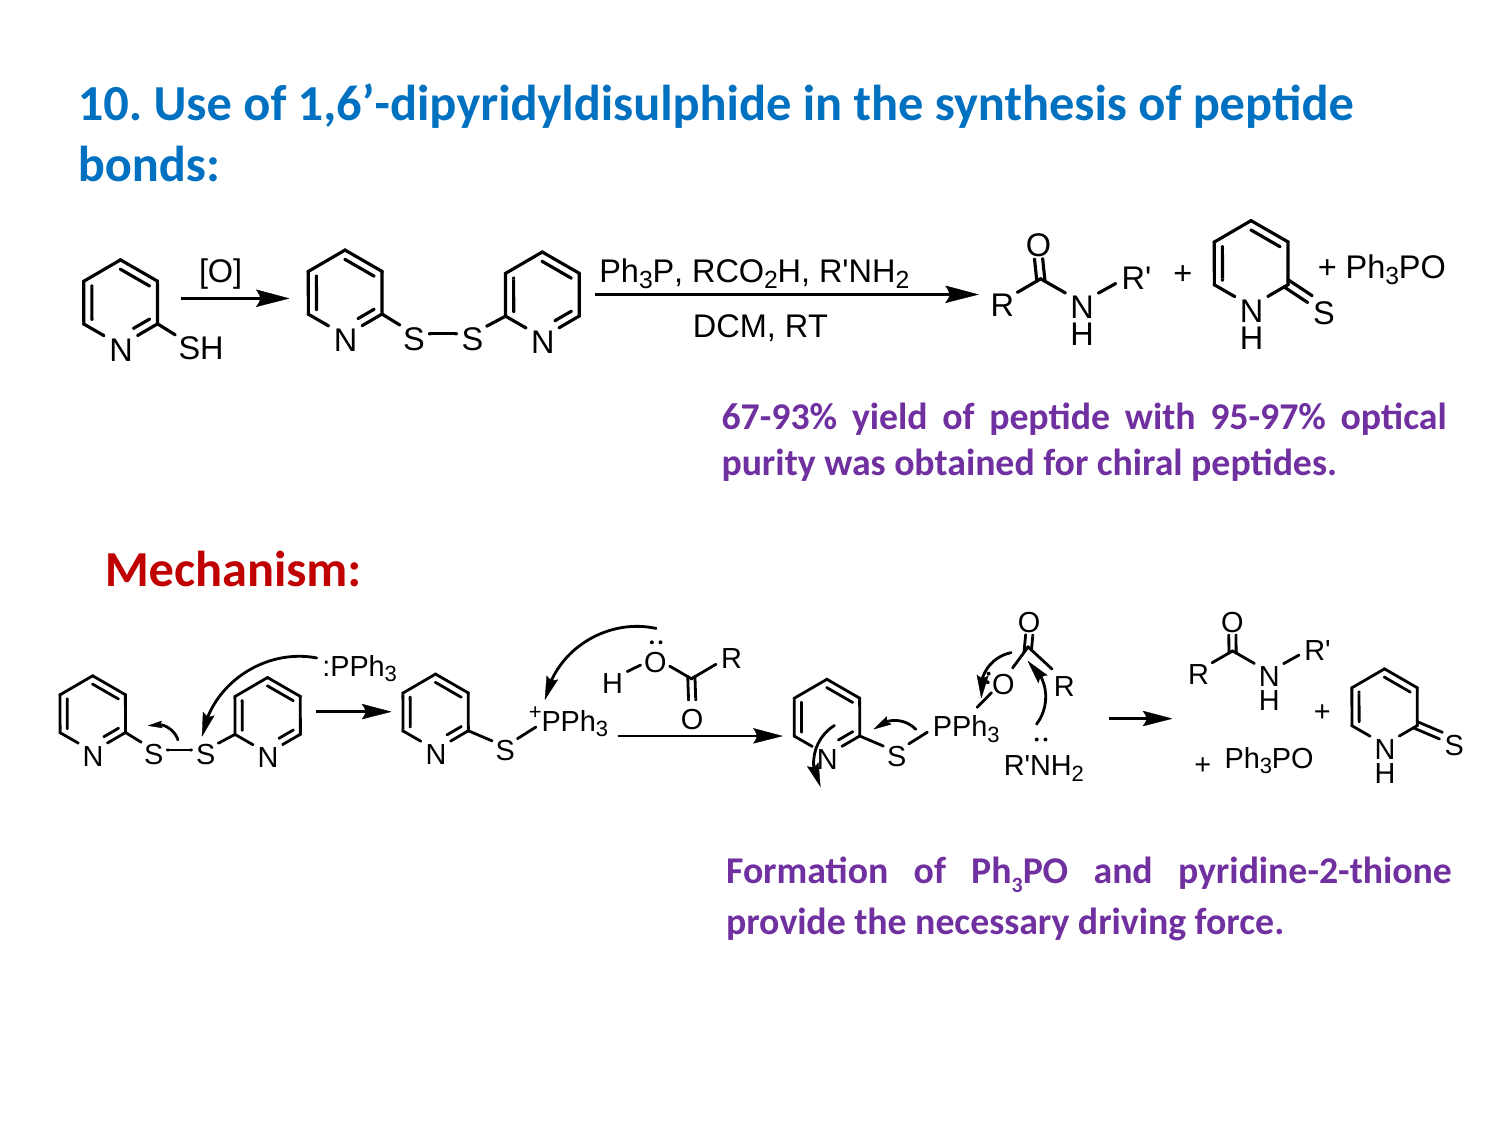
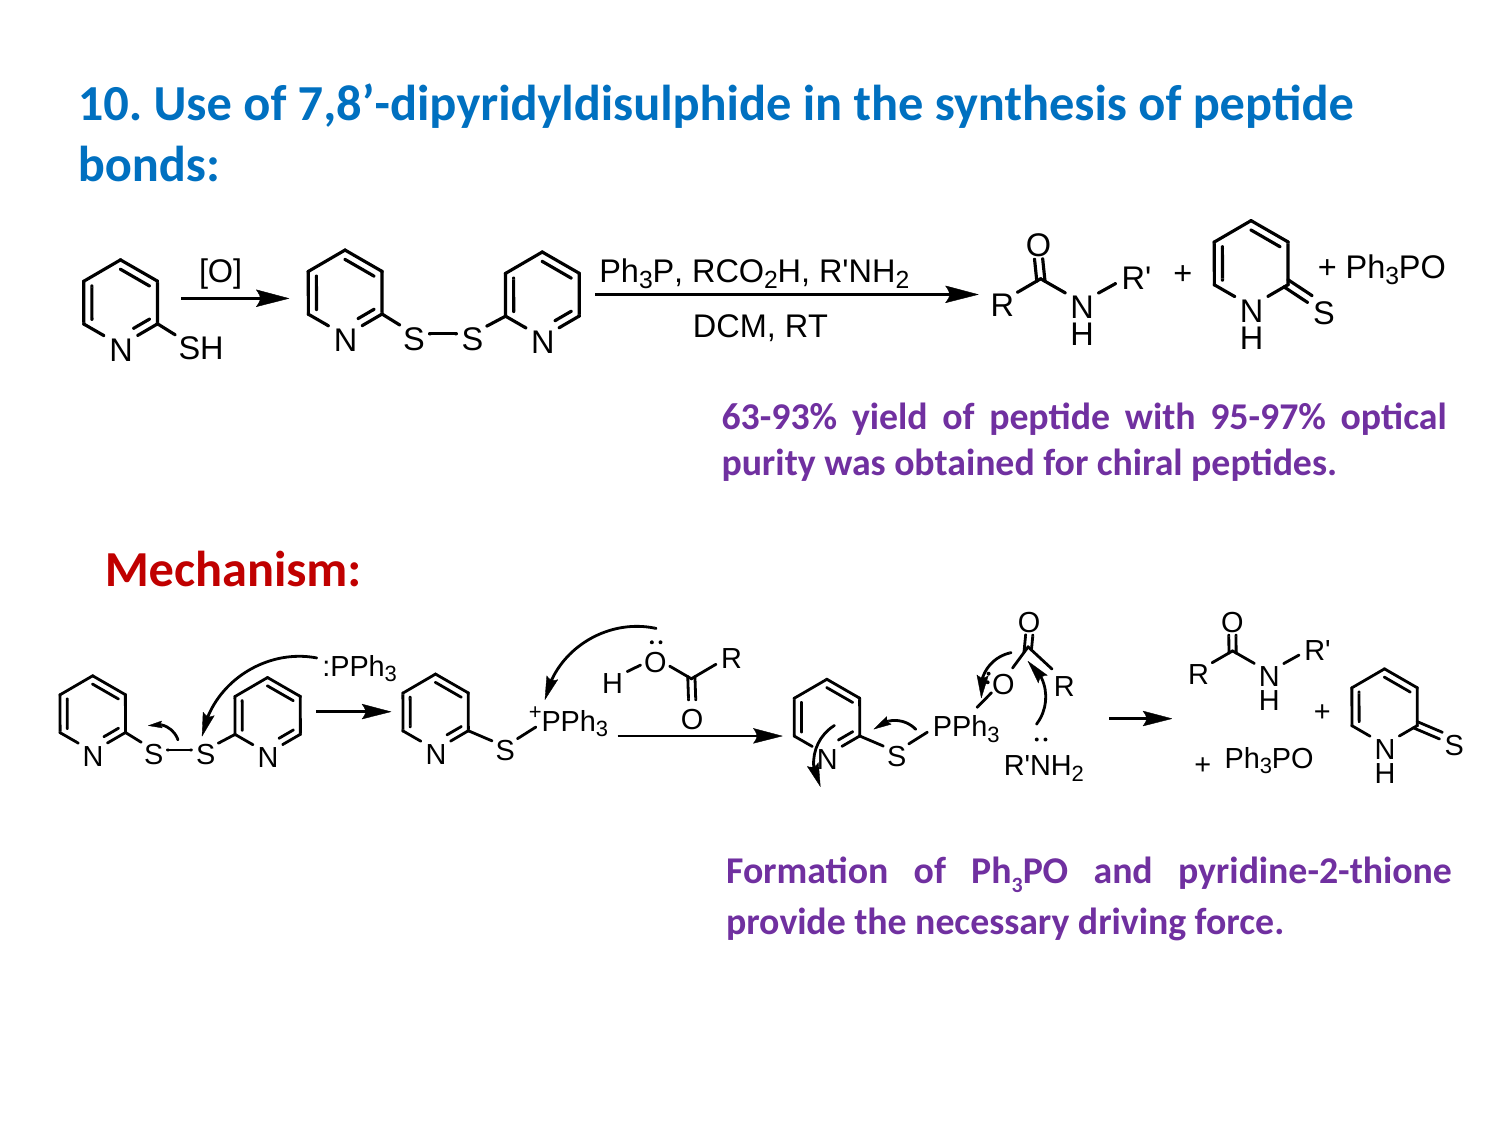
1,6’-dipyridyldisulphide: 1,6’-dipyridyldisulphide -> 7,8’-dipyridyldisulphide (545, 104)
67-93%: 67-93% -> 63-93% (779, 417)
